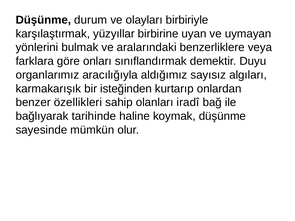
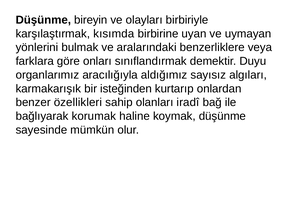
durum: durum -> bireyin (91, 20)
yüzyıllar: yüzyıllar -> kısımda (114, 34)
tarihinde: tarihinde -> korumak (94, 116)
